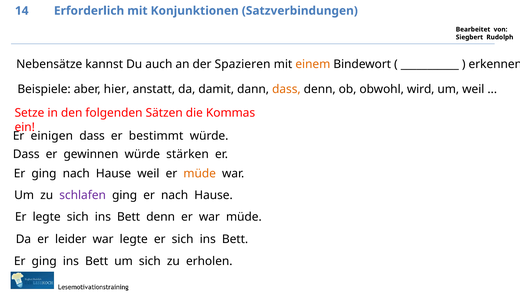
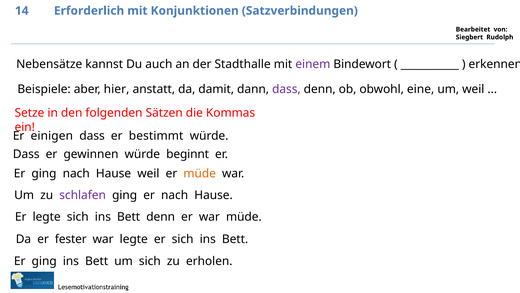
Spazieren: Spazieren -> Stadthalle (243, 64)
einem colour: orange -> purple (313, 64)
dass colour: orange -> purple (286, 89)
wird: wird -> eine (421, 89)
stärken: stärken -> beginnt (188, 154)
leider: leider -> fester (71, 239)
